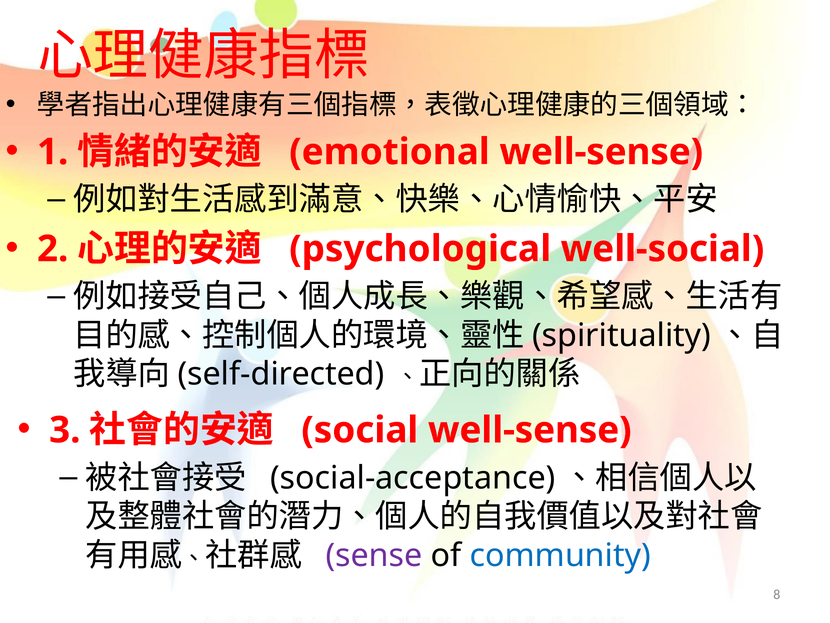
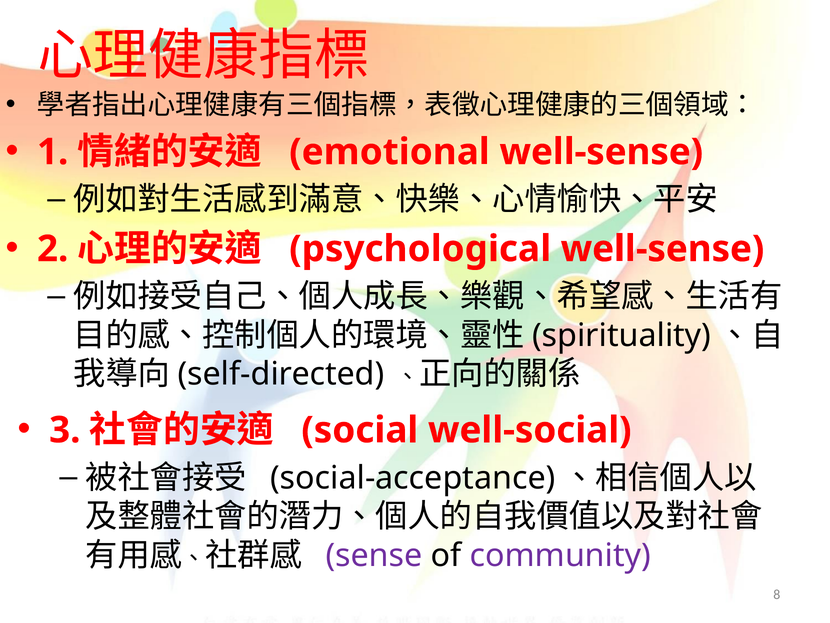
psychological well-social: well-social -> well-sense (662, 249)
social well-sense: well-sense -> well-social (530, 430)
community colour: blue -> purple (560, 555)
